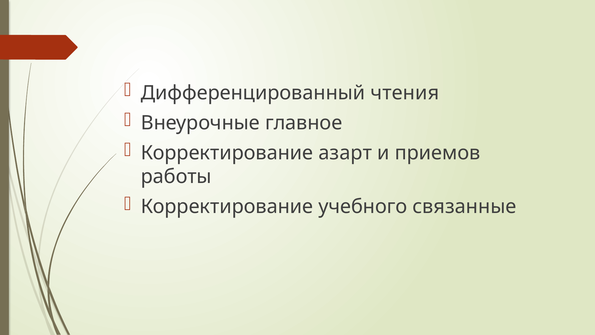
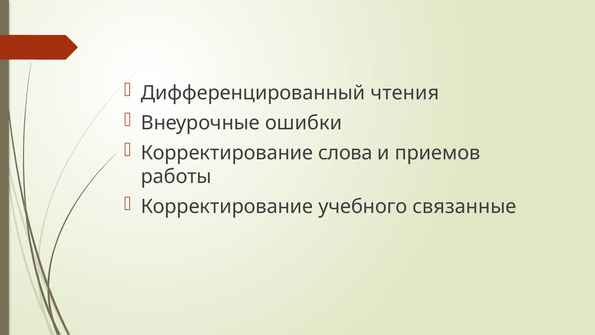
главное: главное -> ошибки (304, 123)
азарт: азарт -> слова (345, 153)
